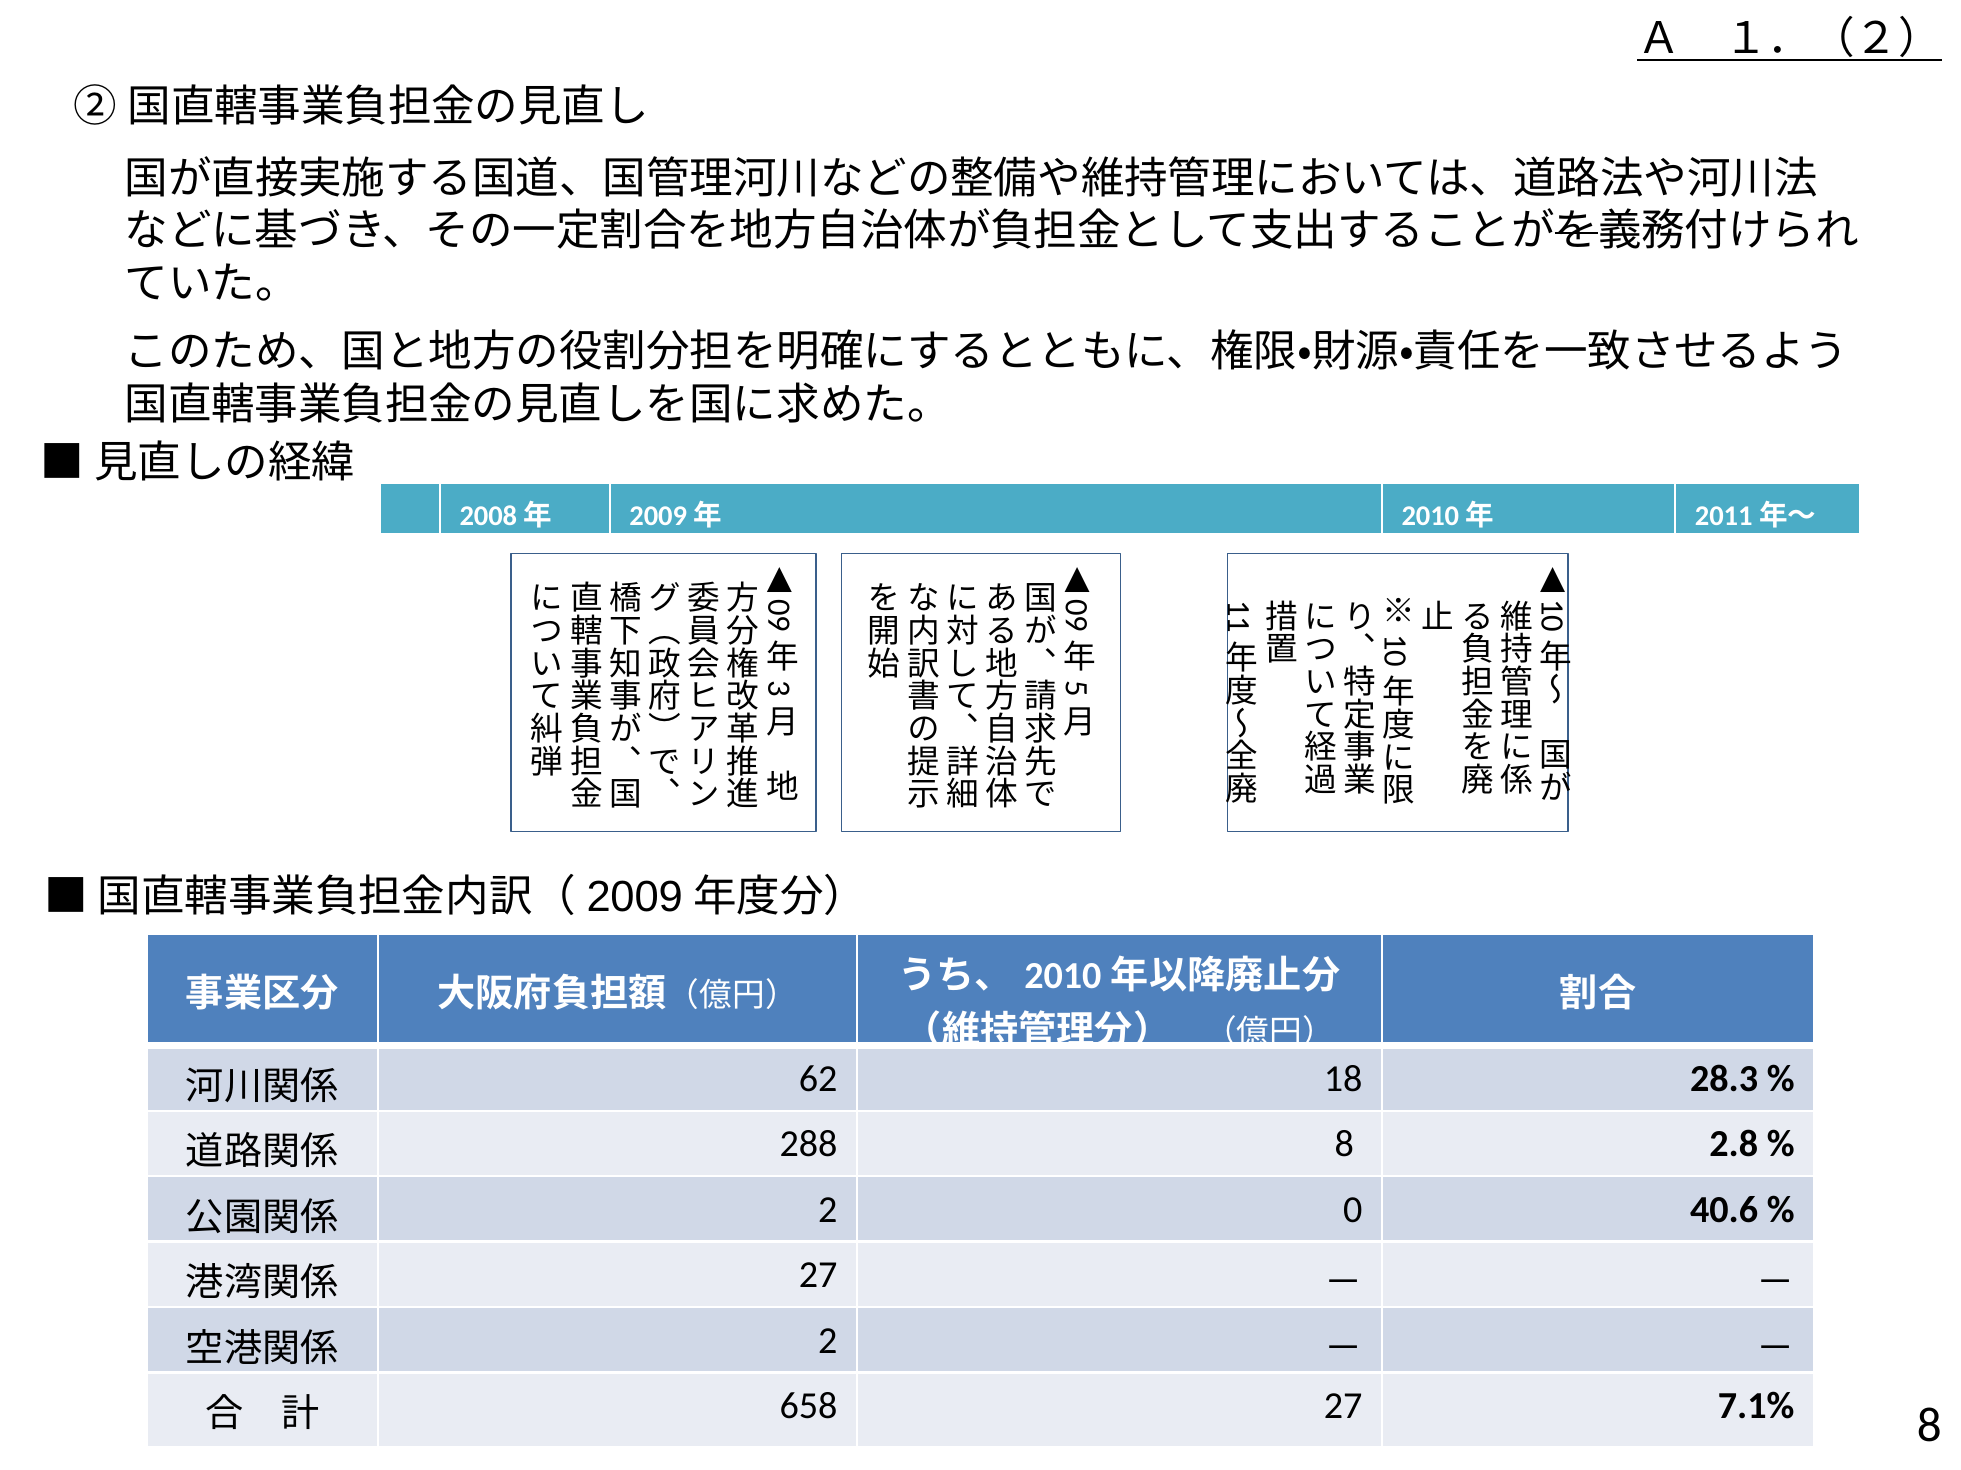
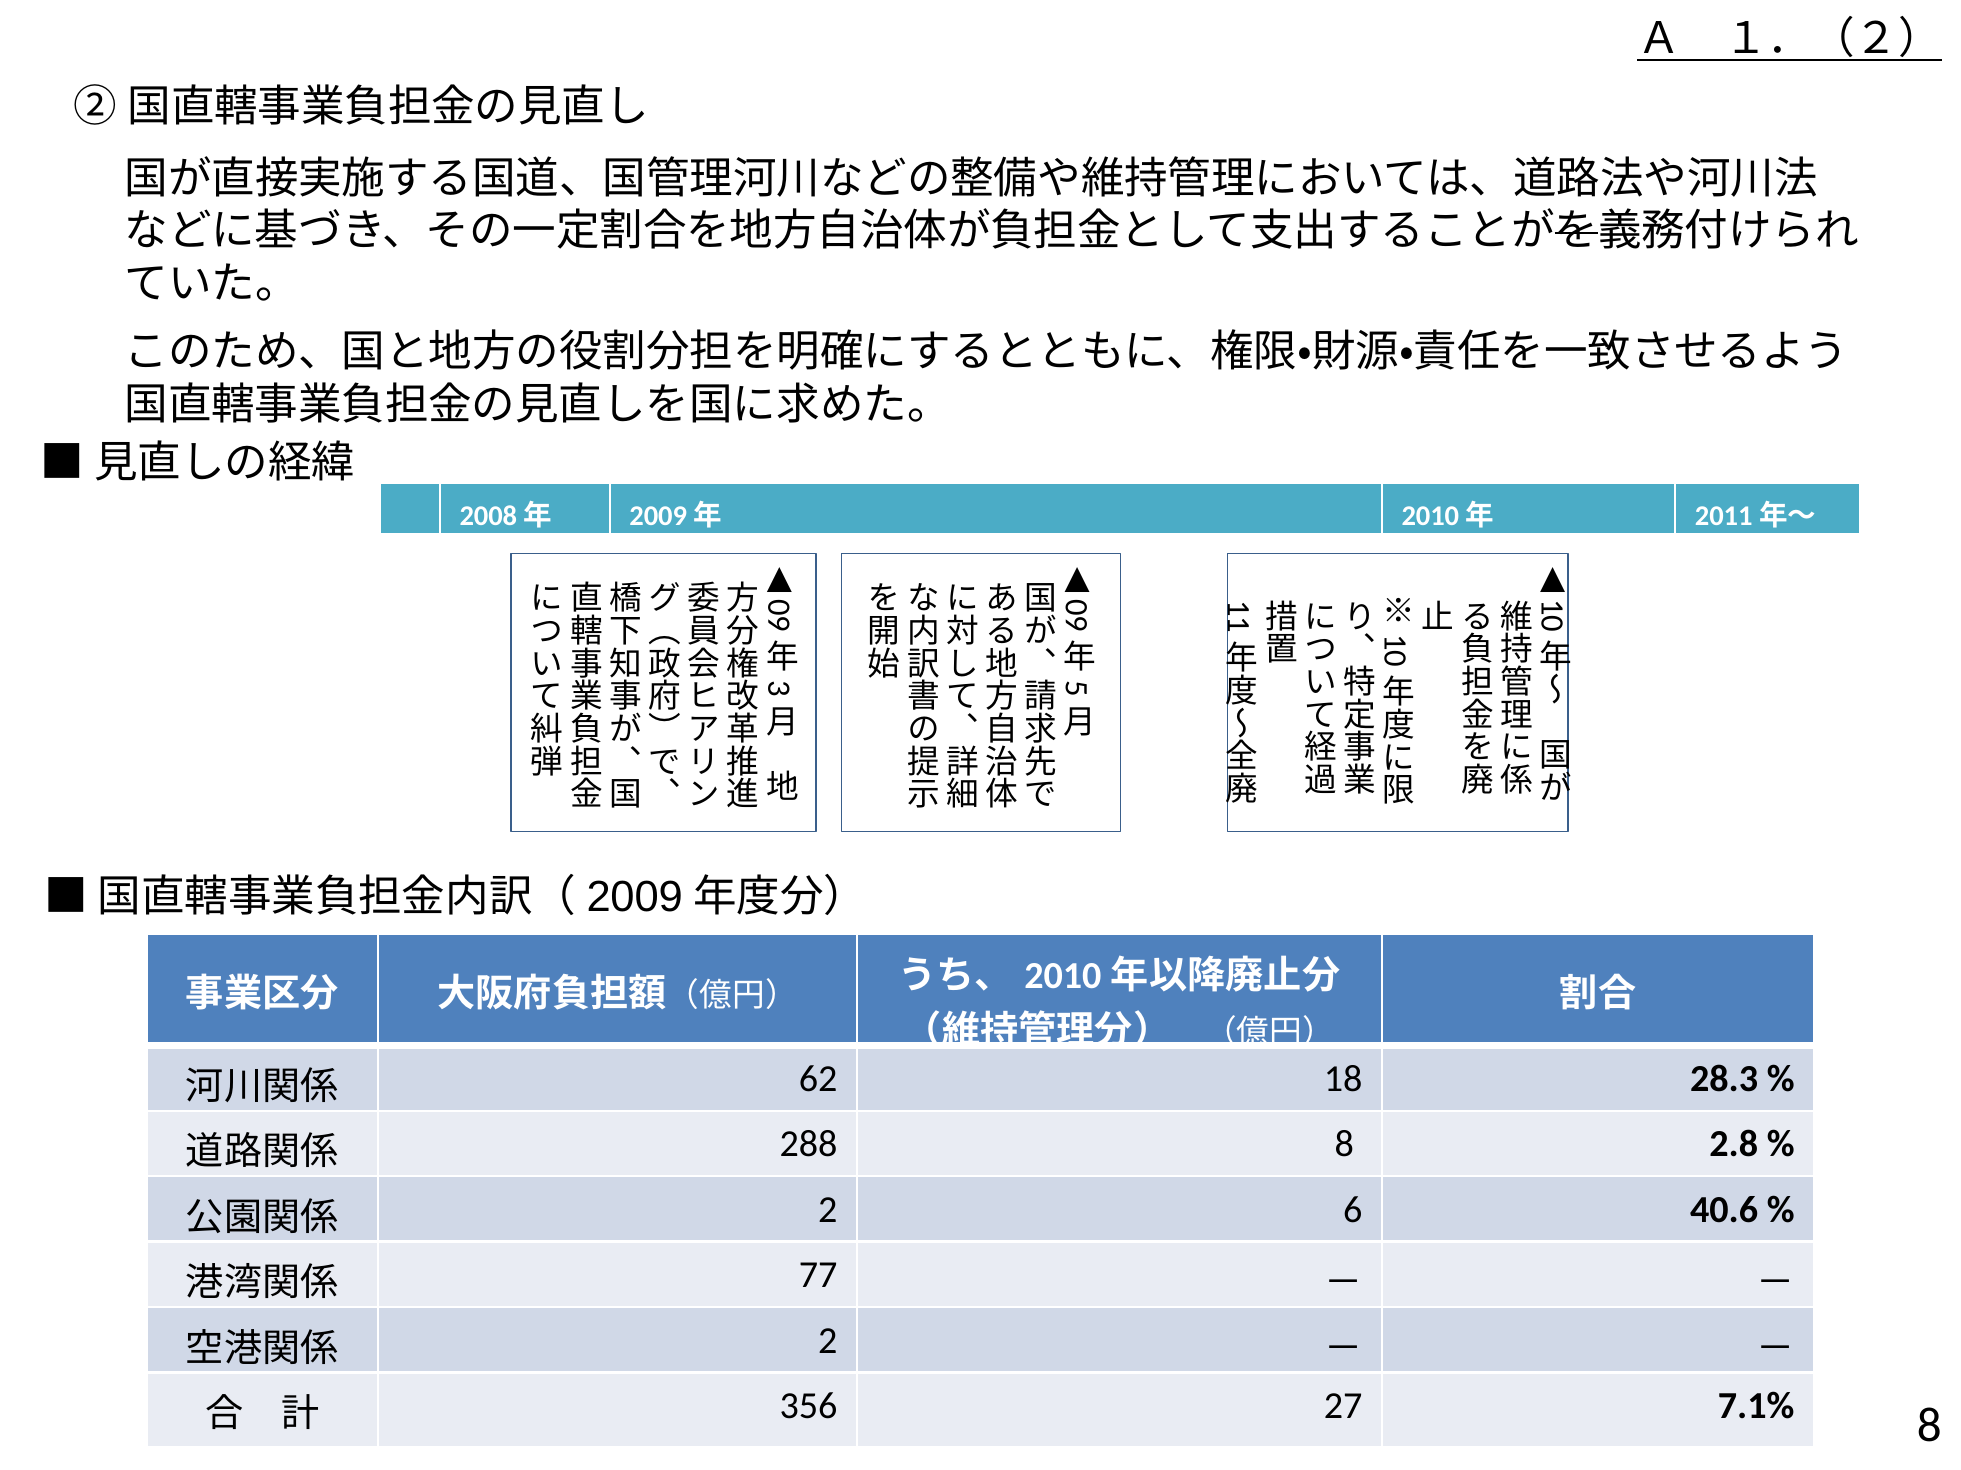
2 0: 0 -> 6 (1353, 1210)
27: 27 -> 77 (818, 1276)
658: 658 -> 356 (808, 1407)
